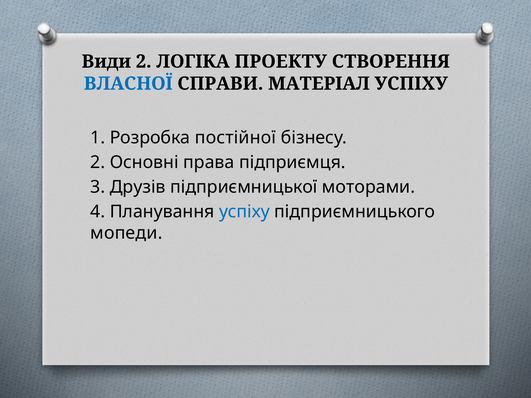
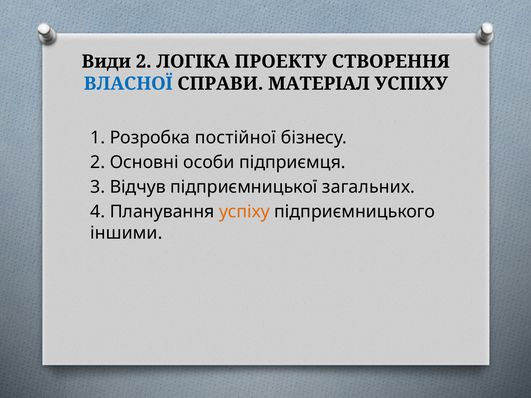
права: права -> особи (209, 162)
Друзів: Друзів -> Відчув (138, 187)
моторами: моторами -> загальних (368, 187)
успіху colour: blue -> orange (244, 212)
мопеди: мопеди -> іншими (126, 233)
